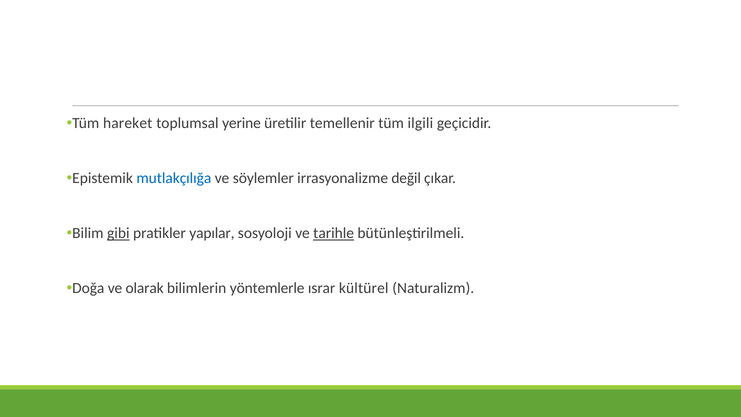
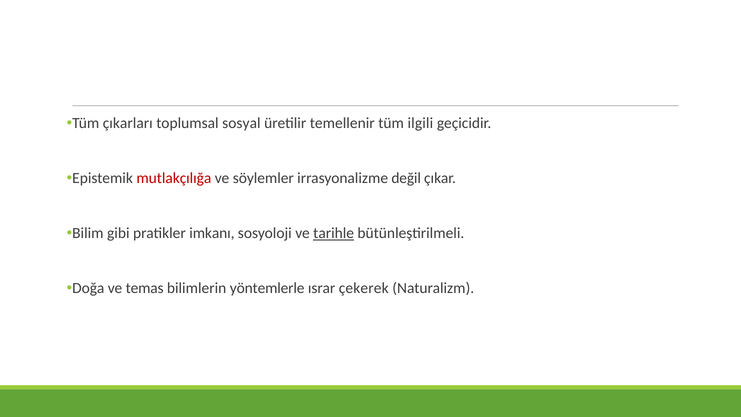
hareket: hareket -> çıkarları (128, 123)
yerine: yerine -> sosyal (241, 123)
mutlakçılığa colour: blue -> red (174, 178)
gibi underline: present -> none (118, 233)
yapılar: yapılar -> imkanı (212, 233)
olarak: olarak -> temas (145, 288)
kültürel: kültürel -> çekerek (364, 288)
